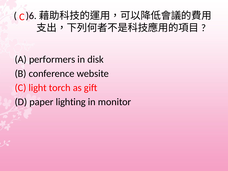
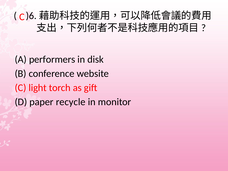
lighting: lighting -> recycle (71, 102)
